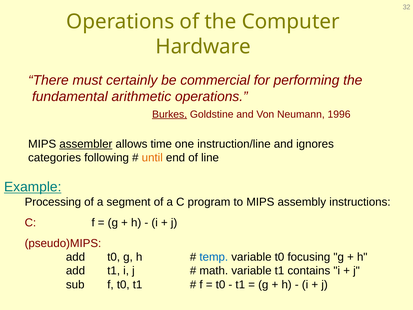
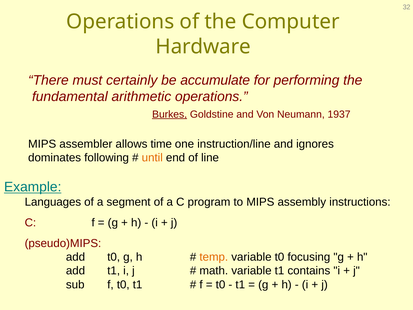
commercial: commercial -> accumulate (215, 80)
1996: 1996 -> 1937 (339, 114)
assembler underline: present -> none (86, 144)
categories: categories -> dominates (55, 158)
Processing: Processing -> Languages (53, 202)
temp colour: blue -> orange (214, 257)
